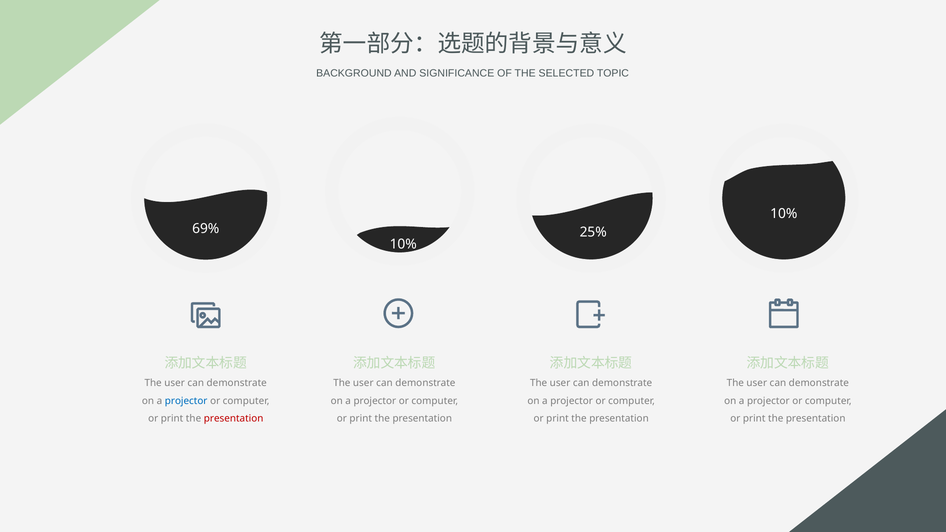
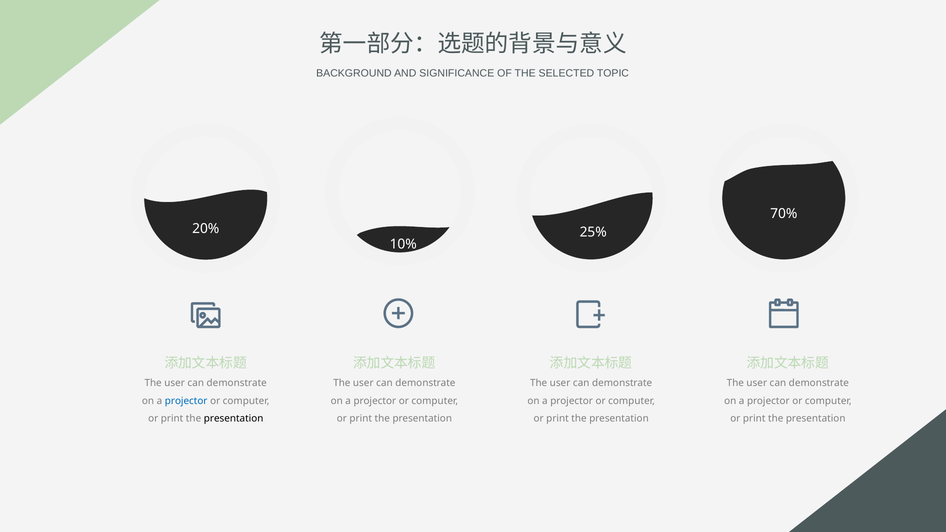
10%: 10% -> 70% (784, 214)
69%: 69% -> 20% (206, 229)
presentation colour: red -> black (234, 419)
